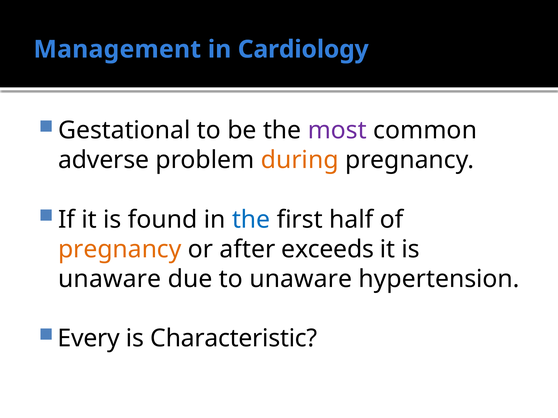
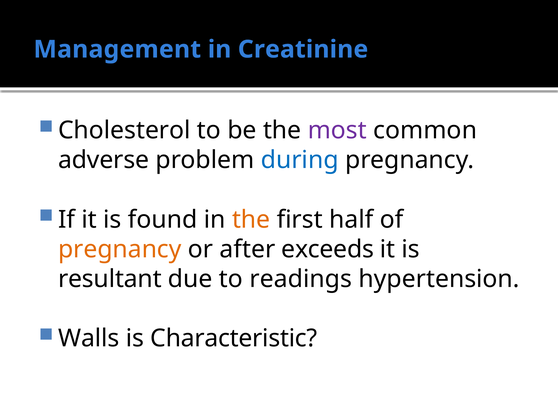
Cardiology: Cardiology -> Creatinine (303, 49)
Gestational: Gestational -> Cholesterol (124, 131)
during colour: orange -> blue (300, 160)
the colour: blue -> orange (251, 220)
unaware: unaware -> resultant (110, 279)
to unaware: unaware -> readings (301, 279)
Every: Every -> Walls (89, 339)
